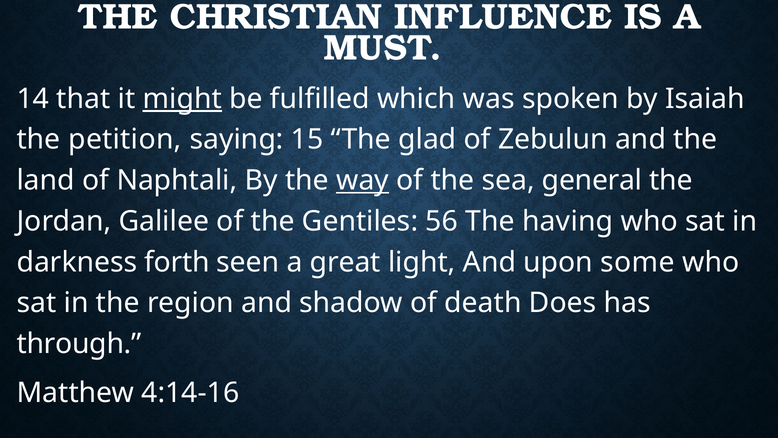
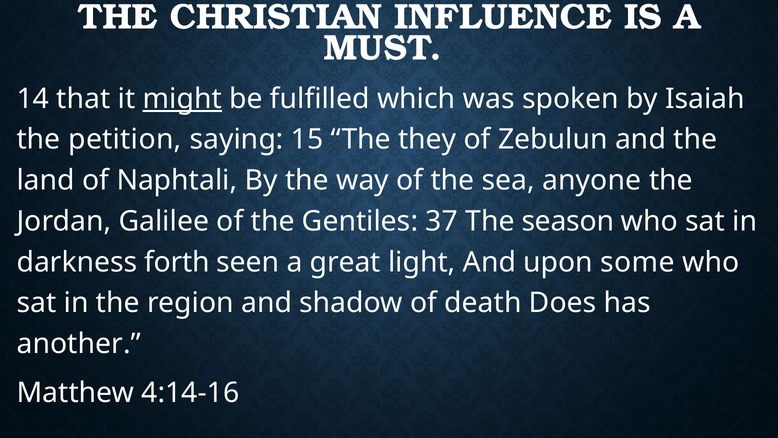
glad: glad -> they (427, 139)
way underline: present -> none (363, 180)
general: general -> anyone (592, 180)
56: 56 -> 37 (442, 221)
having: having -> season (568, 221)
through: through -> another (79, 344)
